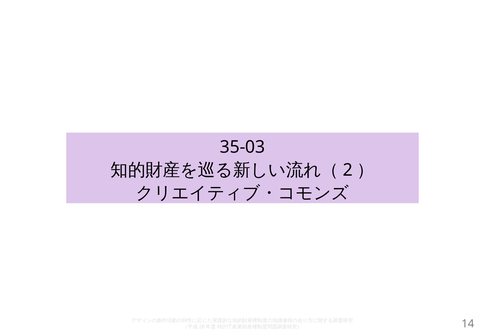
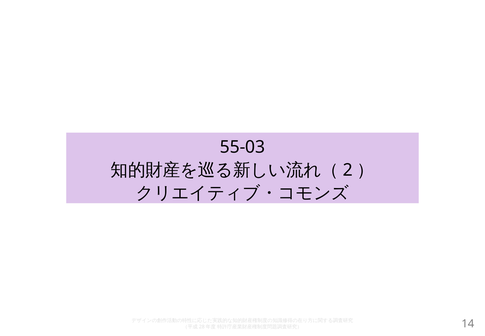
35-03: 35-03 -> 55-03 (242, 147)
